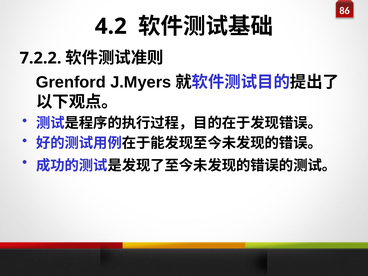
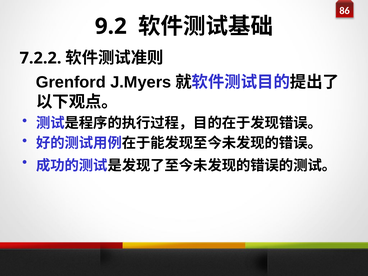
4.2: 4.2 -> 9.2 (111, 26)
